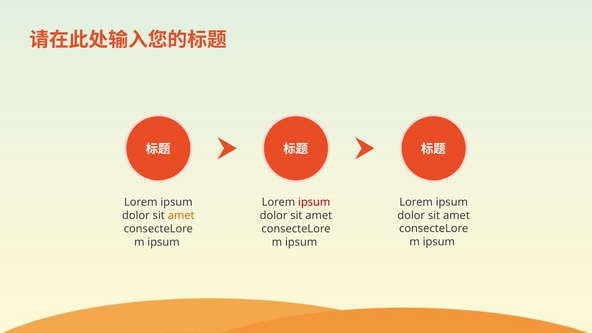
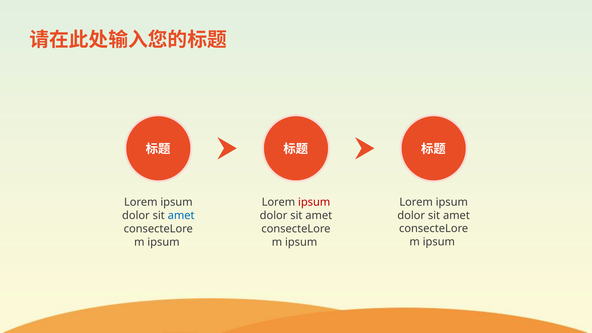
amet colour: orange -> blue (181, 216)
